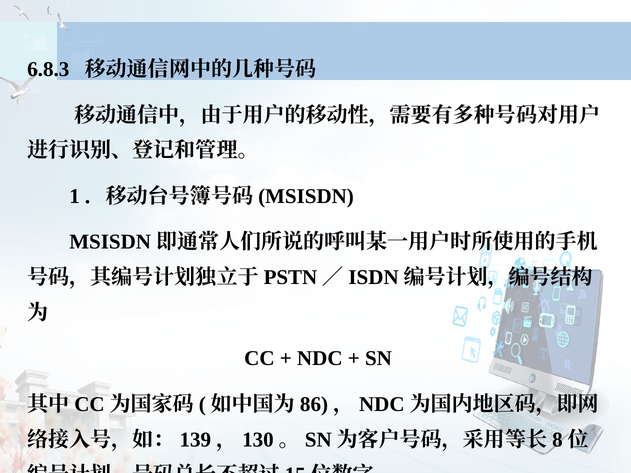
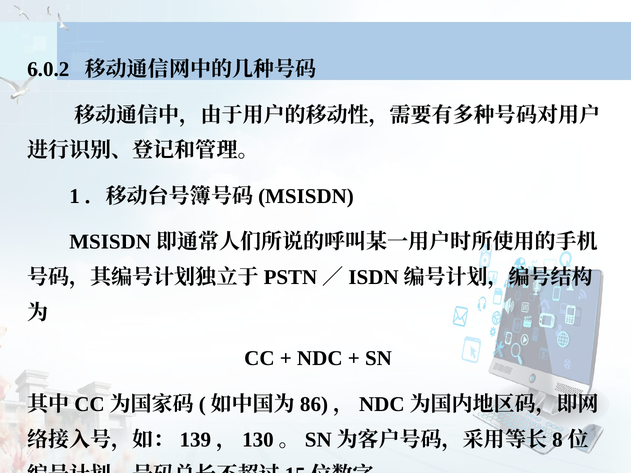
6.8.3: 6.8.3 -> 6.0.2 (48, 69)
